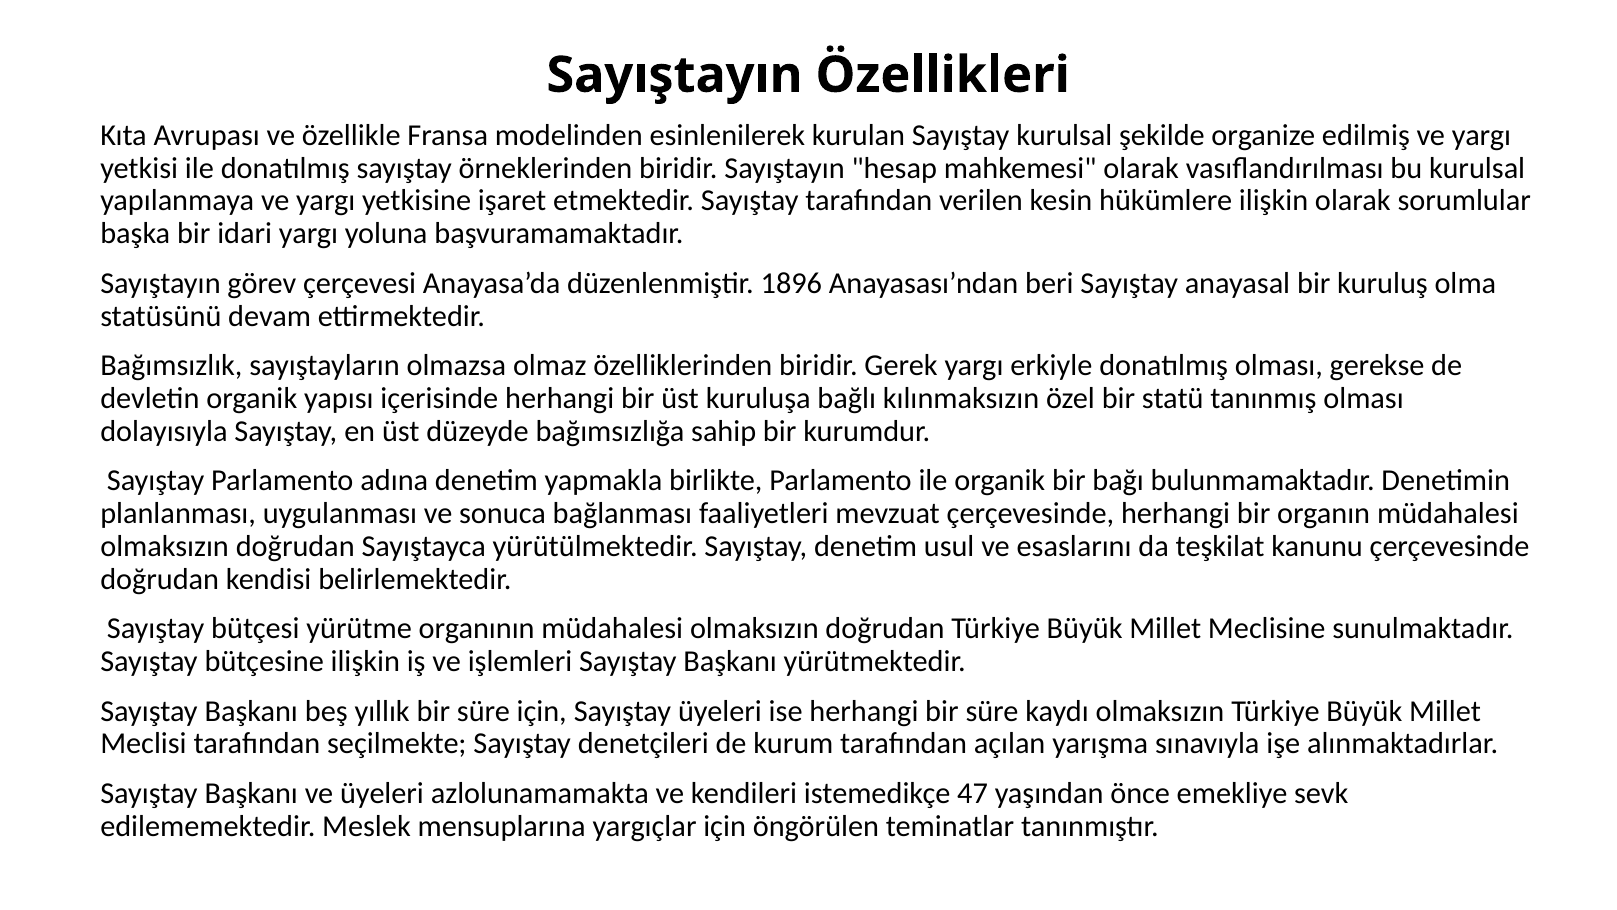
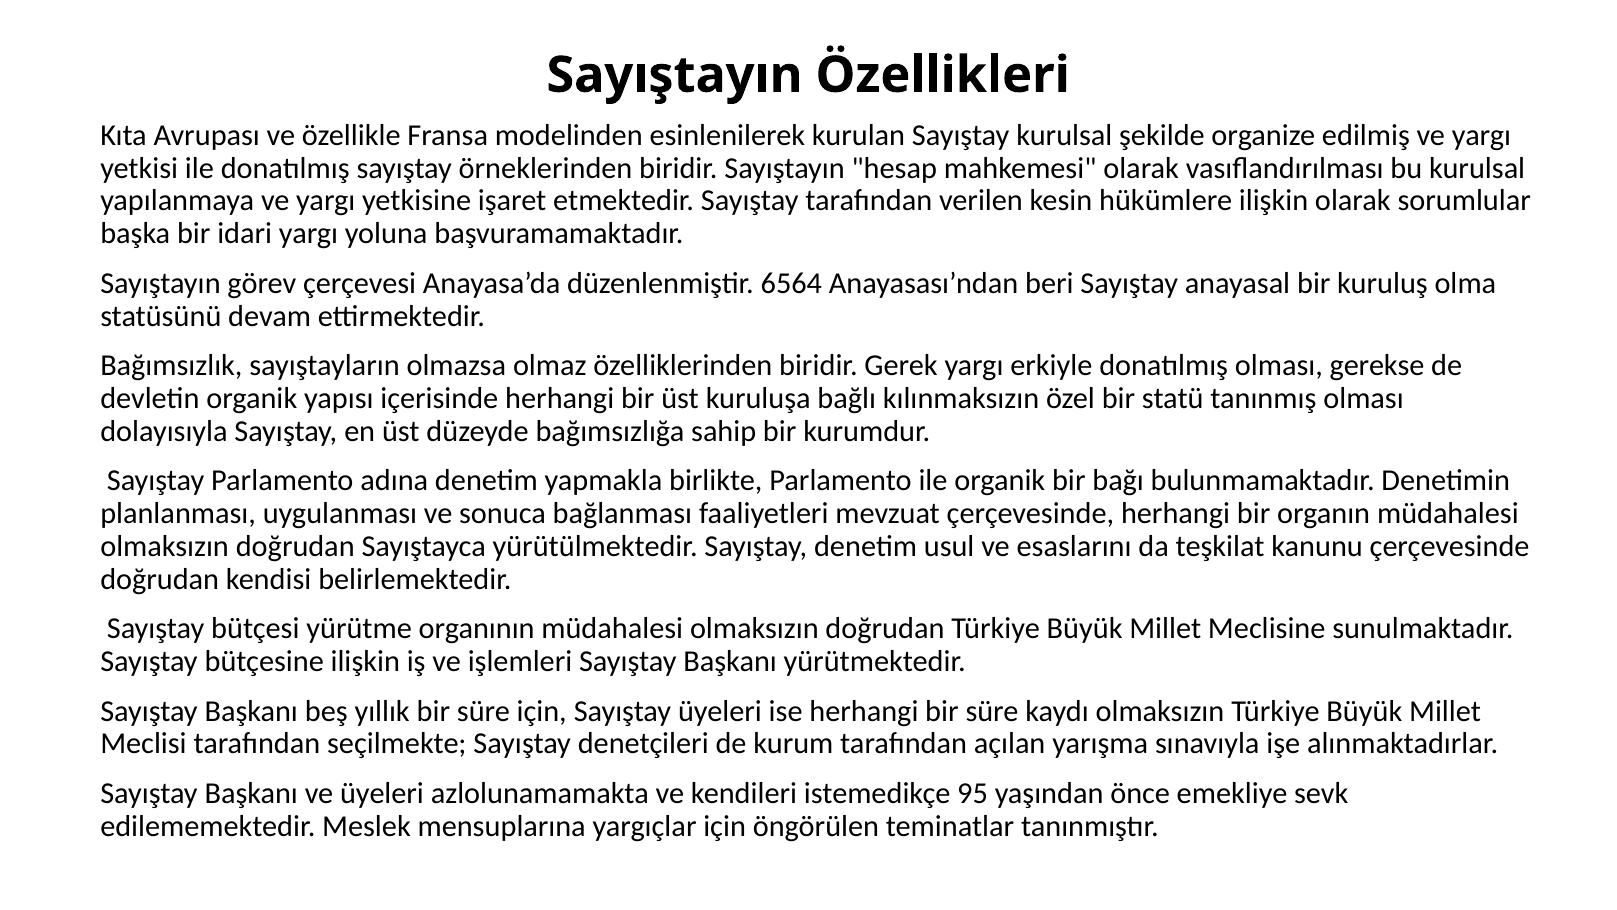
1896: 1896 -> 6564 (791, 283)
47: 47 -> 95 (973, 793)
